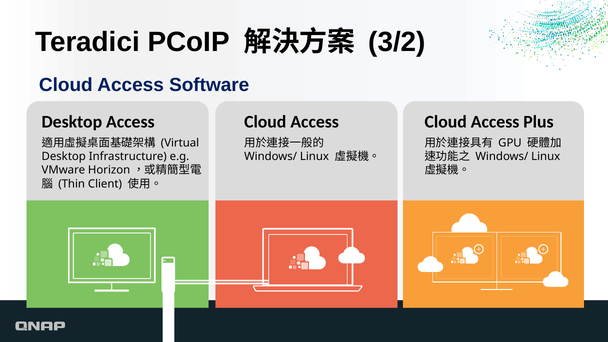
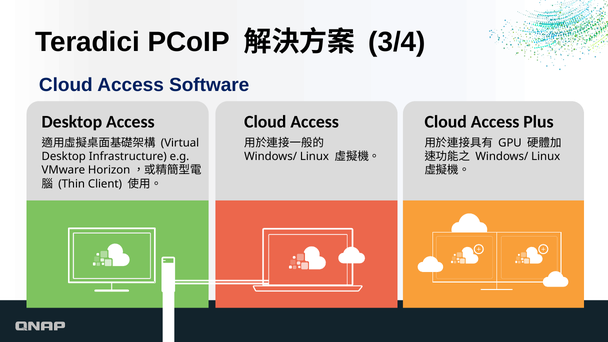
3/2: 3/2 -> 3/4 (397, 42)
